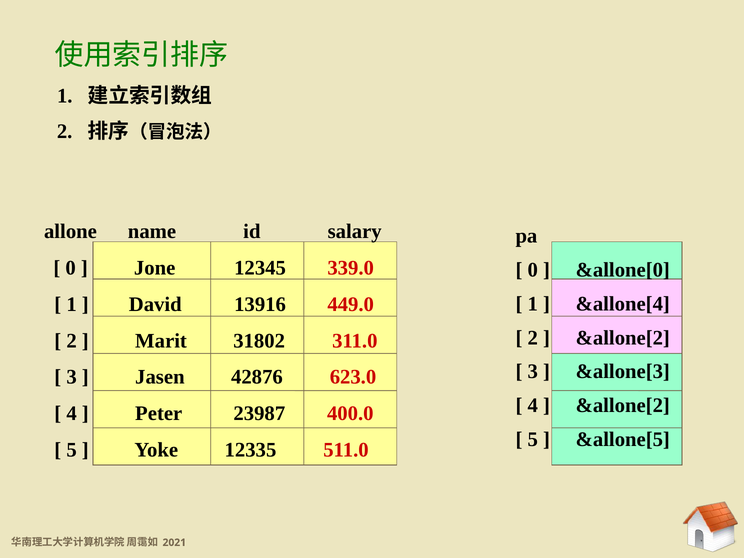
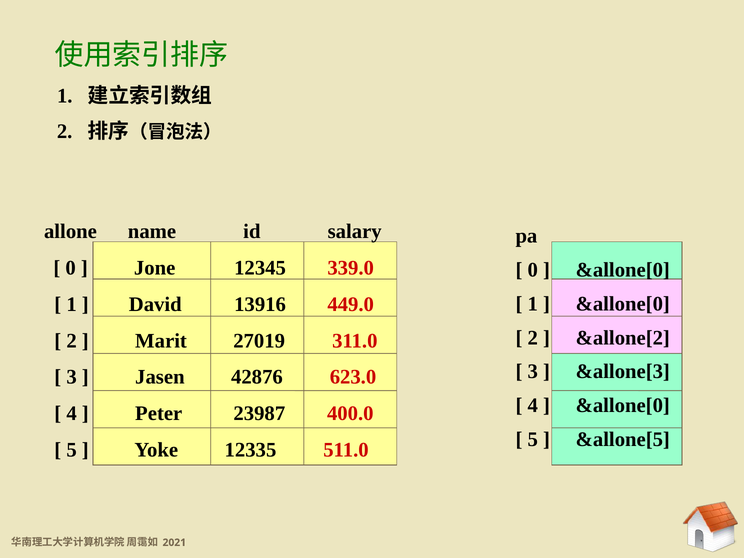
&allone[4: &allone[4 -> &allone[0 (623, 304)
31802: 31802 -> 27019 (259, 341)
&allone[2: &allone[2 -> &allone[0 (623, 406)
